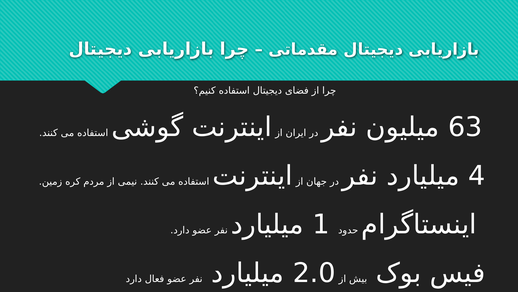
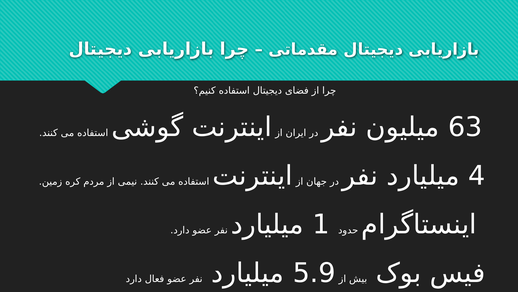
2.0: 2.0 -> 5.9 (314, 272)
